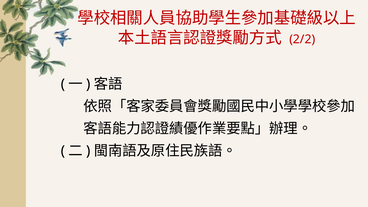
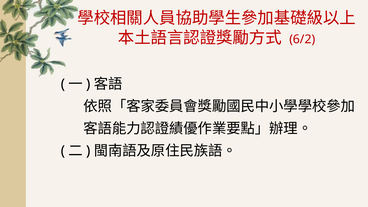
2/2: 2/2 -> 6/2 (302, 39)
